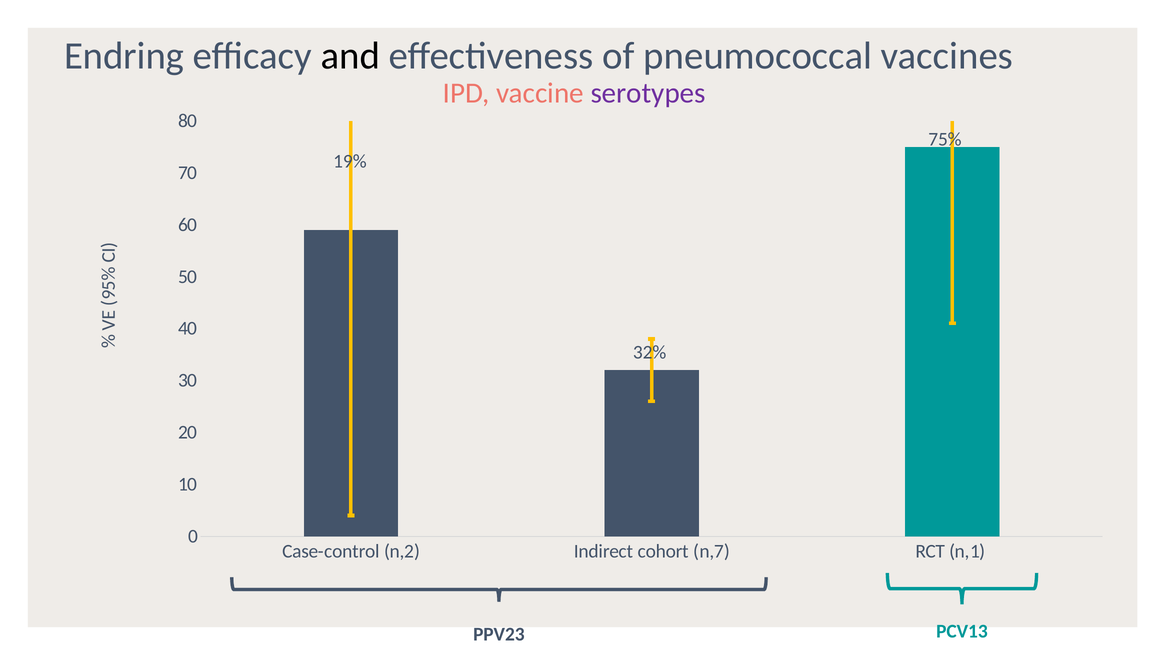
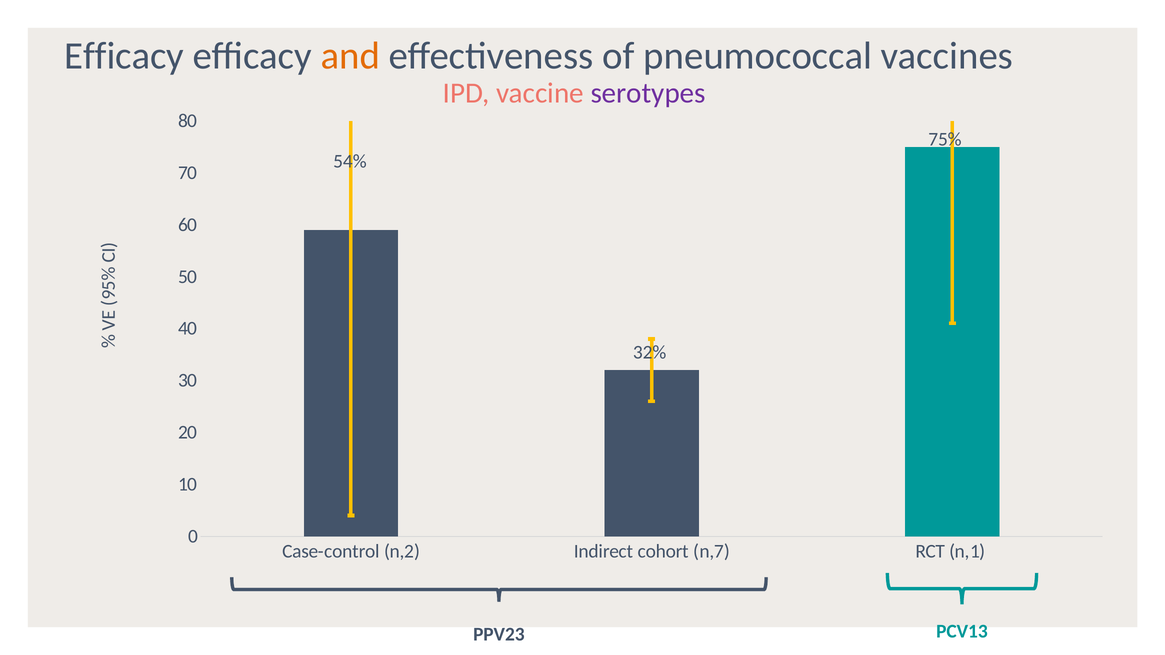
Endring: Endring -> Efficacy (124, 56)
and colour: black -> orange (350, 56)
19%: 19% -> 54% (350, 162)
